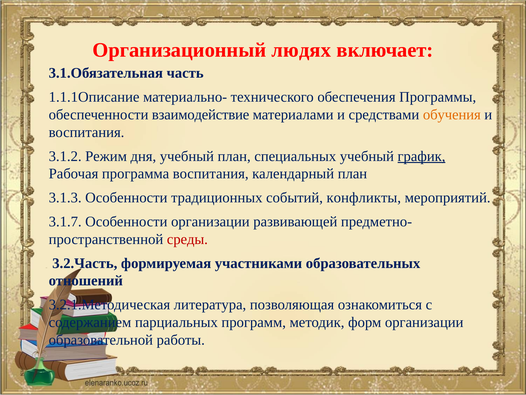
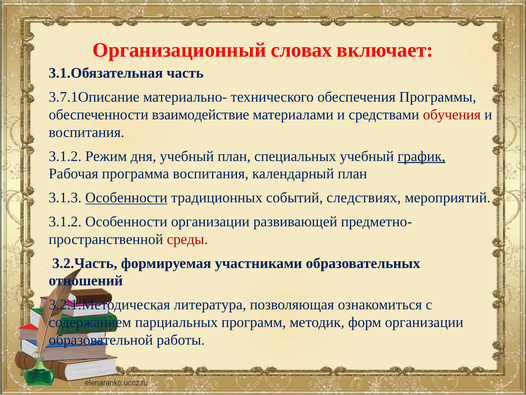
людях: людях -> словах (302, 50)
1.1.1Описание: 1.1.1Описание -> 3.7.1Описание (94, 97)
обучения colour: orange -> red (452, 114)
Особенности underline: none -> present (126, 197)
конфликты: конфликты -> следствиях (364, 197)
3.1.7: 3.1.7 -> 3.1.2 (65, 221)
